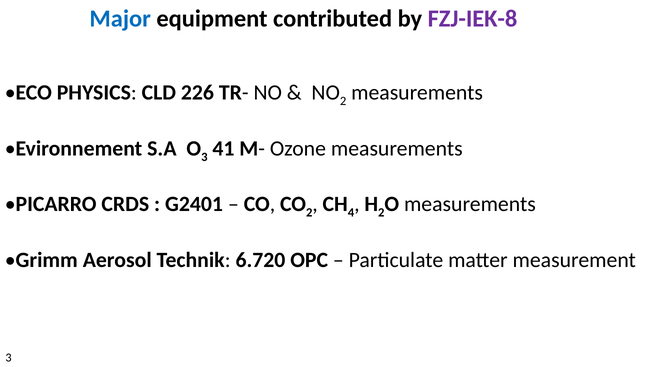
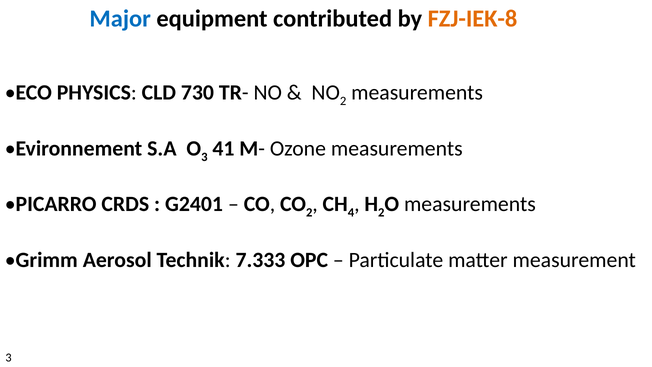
FZJ-IEK-8 colour: purple -> orange (472, 19)
226: 226 -> 730 (197, 93)
6.720: 6.720 -> 7.333 (260, 260)
